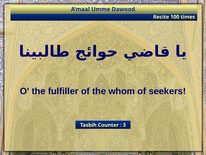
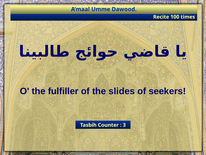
whom: whom -> slides (122, 91)
